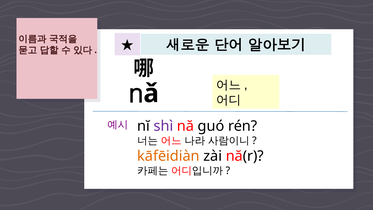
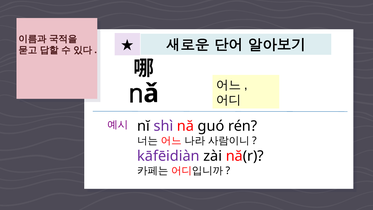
kāfēidiàn colour: orange -> purple (168, 156)
